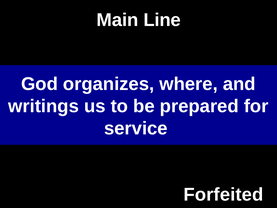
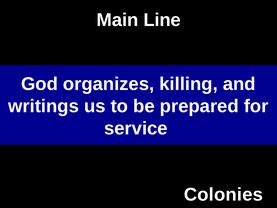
where: where -> killing (189, 84)
Forfeited: Forfeited -> Colonies (223, 194)
